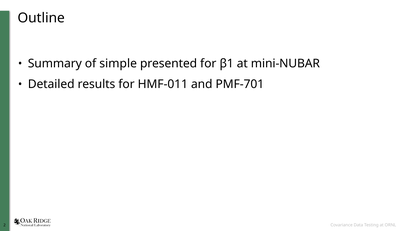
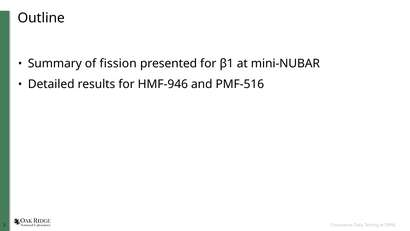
simple: simple -> fission (118, 64)
HMF-011: HMF-011 -> HMF-946 (163, 84)
PMF-701: PMF-701 -> PMF-516 (240, 84)
